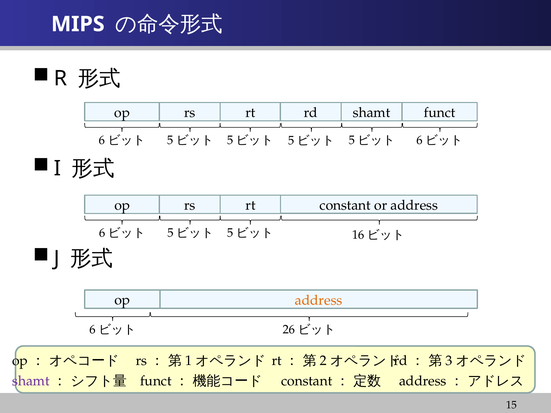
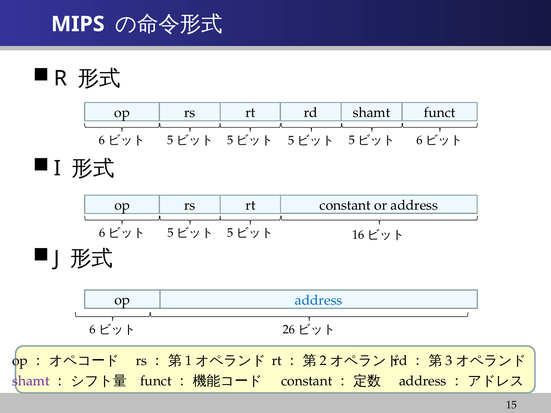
address colour: orange -> blue (319, 300)
